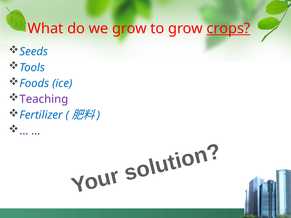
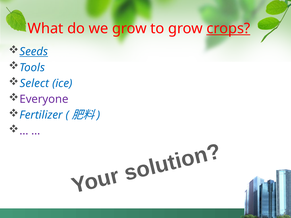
Seeds underline: none -> present (34, 52)
Foods: Foods -> Select (34, 83)
Teaching: Teaching -> Everyone (44, 99)
